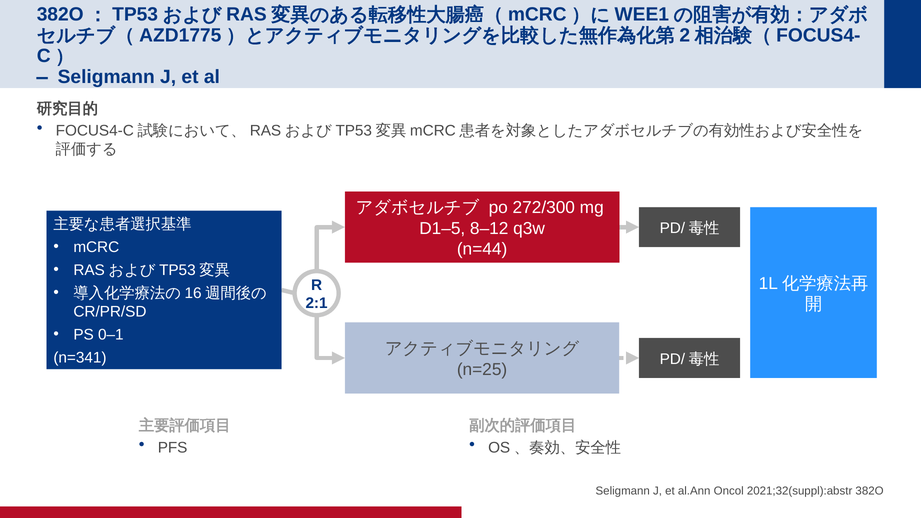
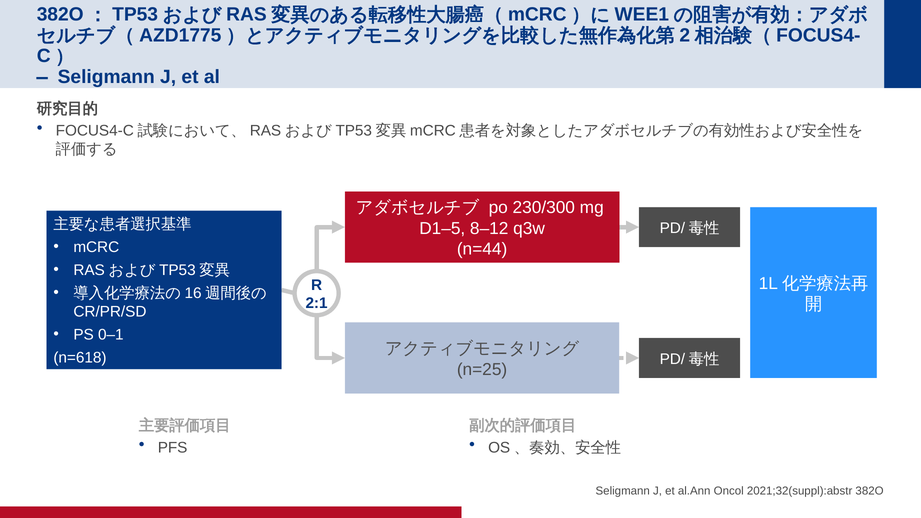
272/300: 272/300 -> 230/300 (544, 208)
n=341: n=341 -> n=618 (80, 358)
